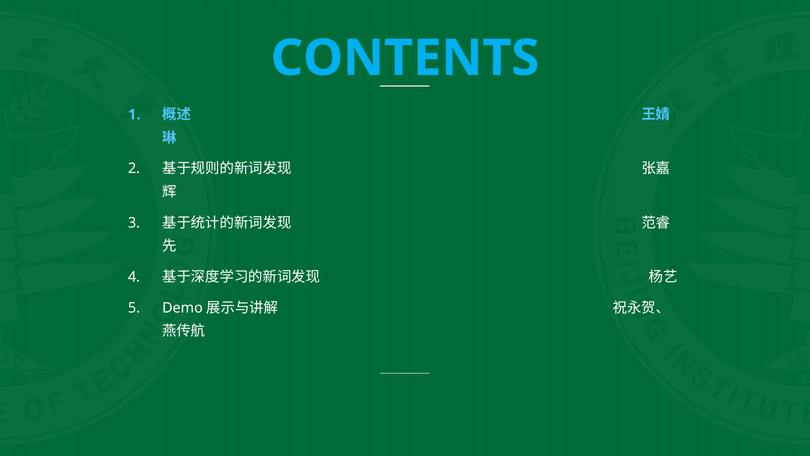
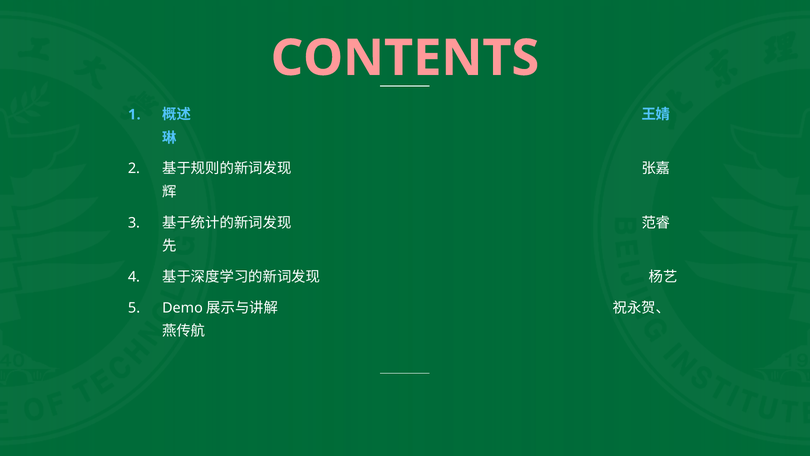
CONTENTS colour: light blue -> pink (405, 58)
